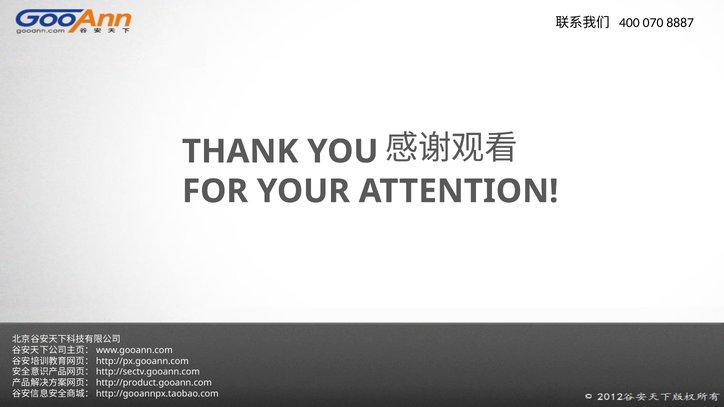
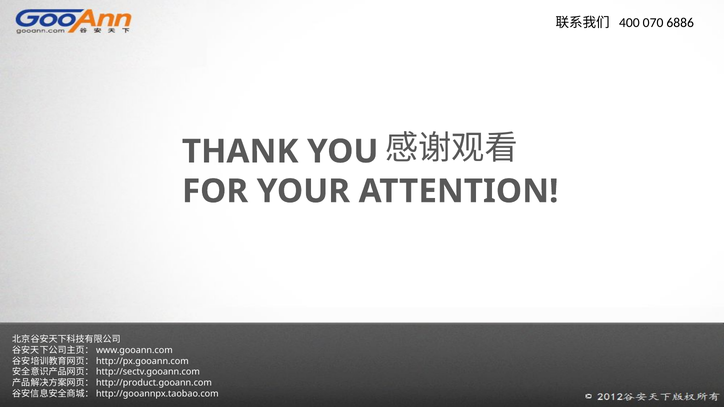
8887: 8887 -> 6886 (680, 23)
